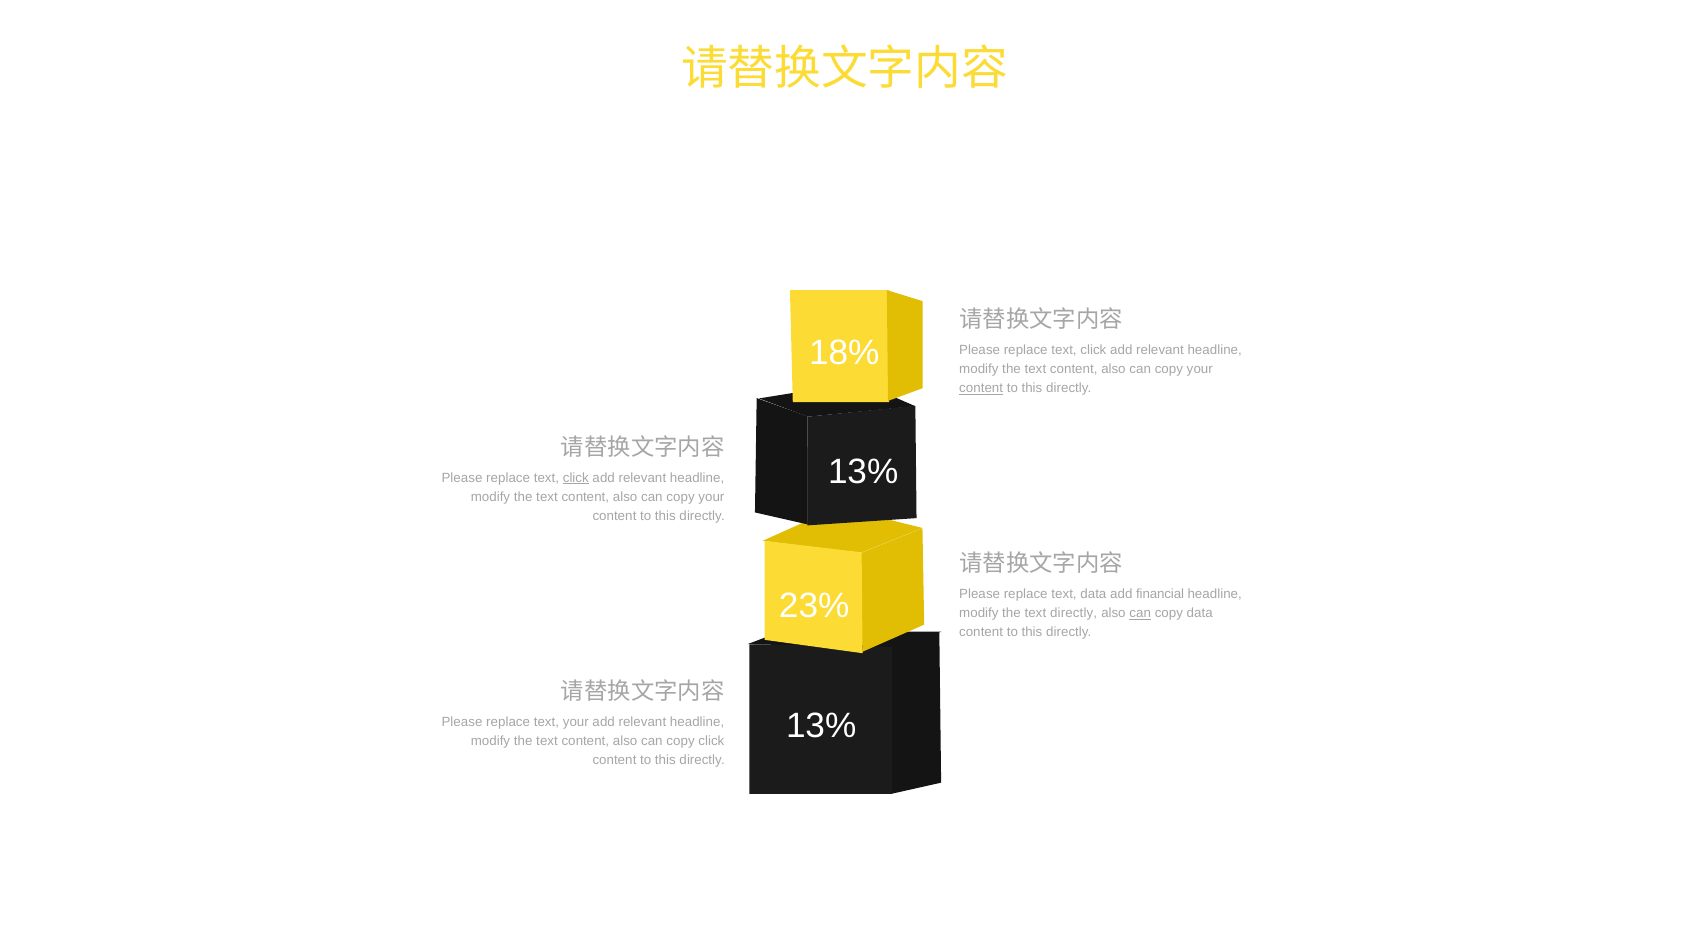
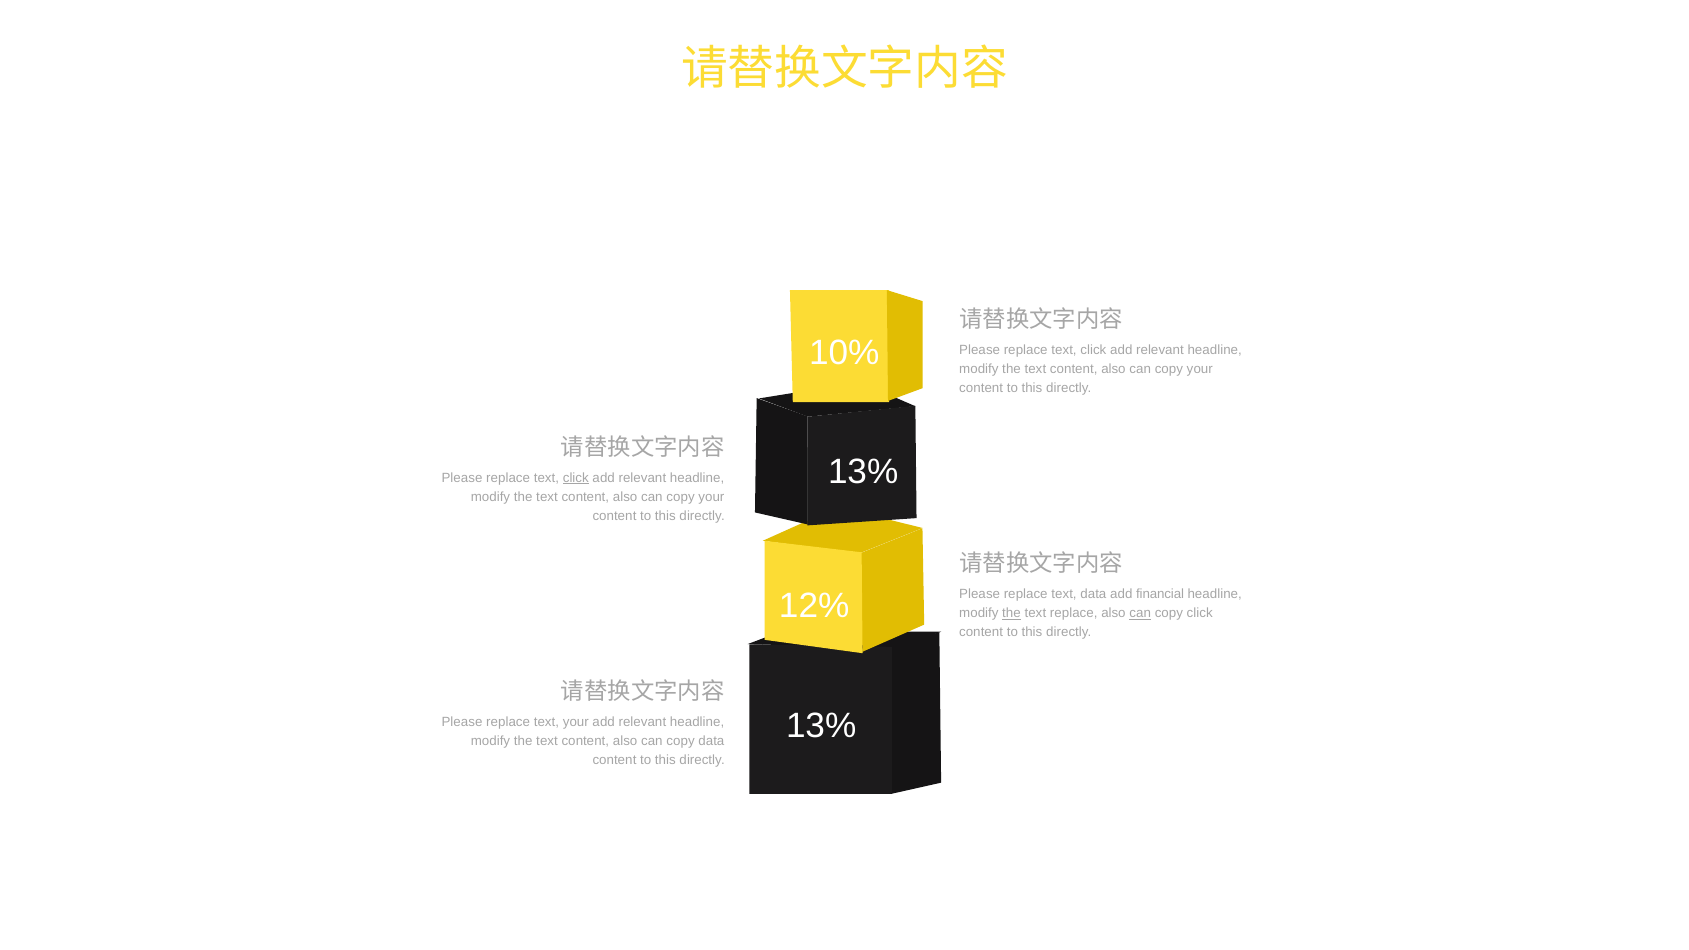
18%: 18% -> 10% (844, 353)
content underline: present -> none (981, 388)
23%: 23% -> 12% (814, 606)
the underline: none -> present (1011, 613)
text directly: directly -> replace (1074, 613)
copy data: data -> click (1200, 613)
copy click: click -> data (711, 741)
